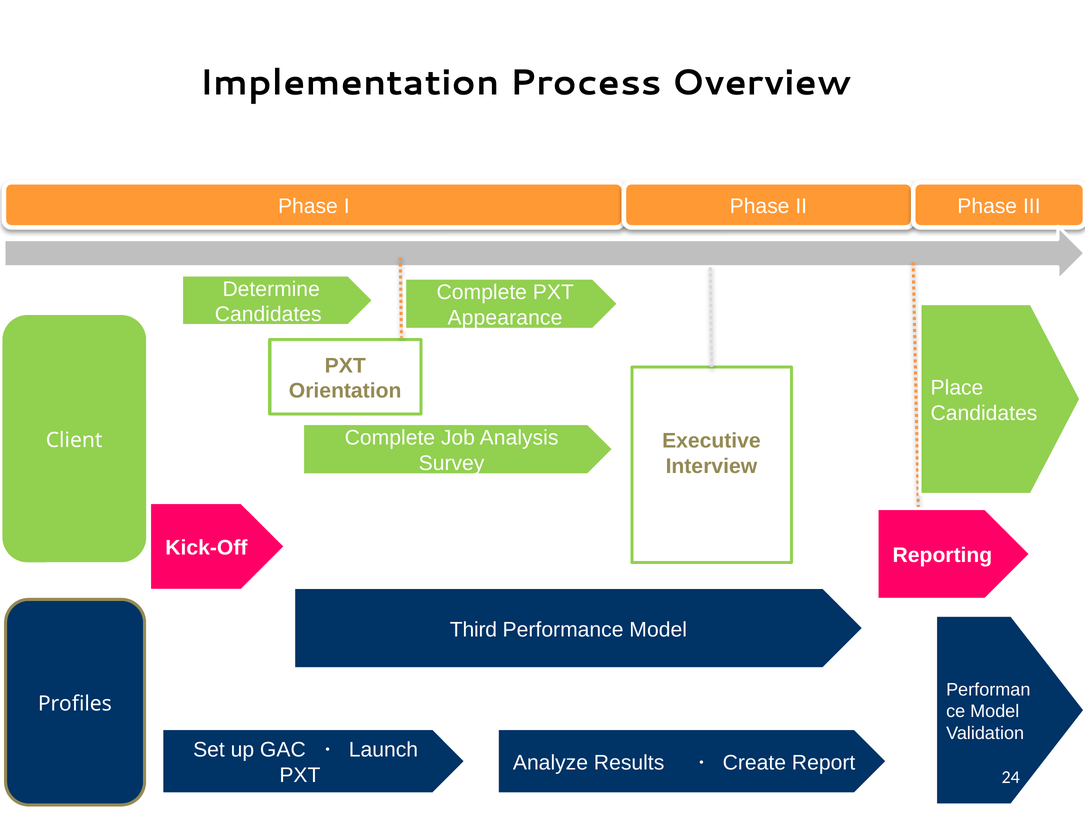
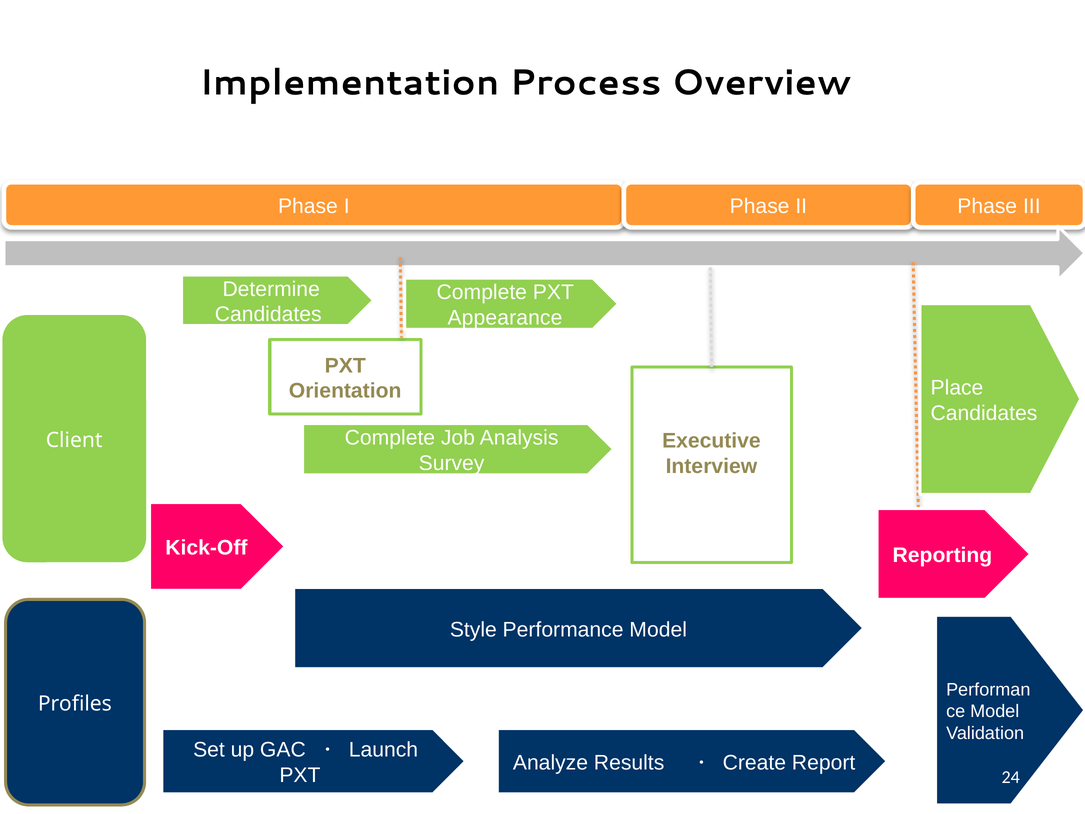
Third: Third -> Style (473, 629)
